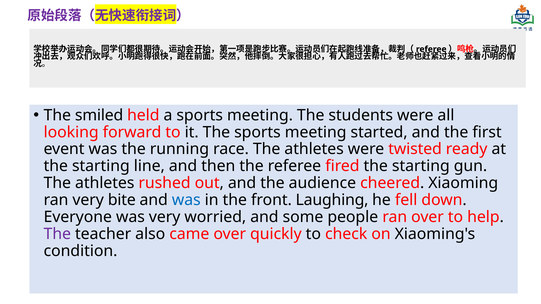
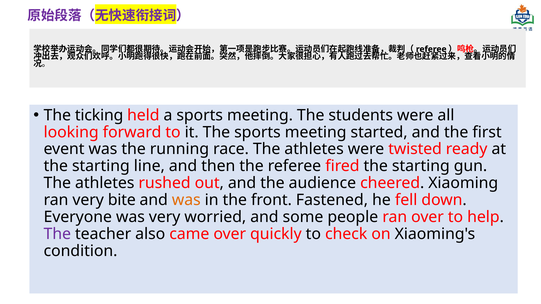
smiled: smiled -> ticking (99, 115)
was colour: blue -> orange (186, 200)
Laughing: Laughing -> Fastened (332, 200)
